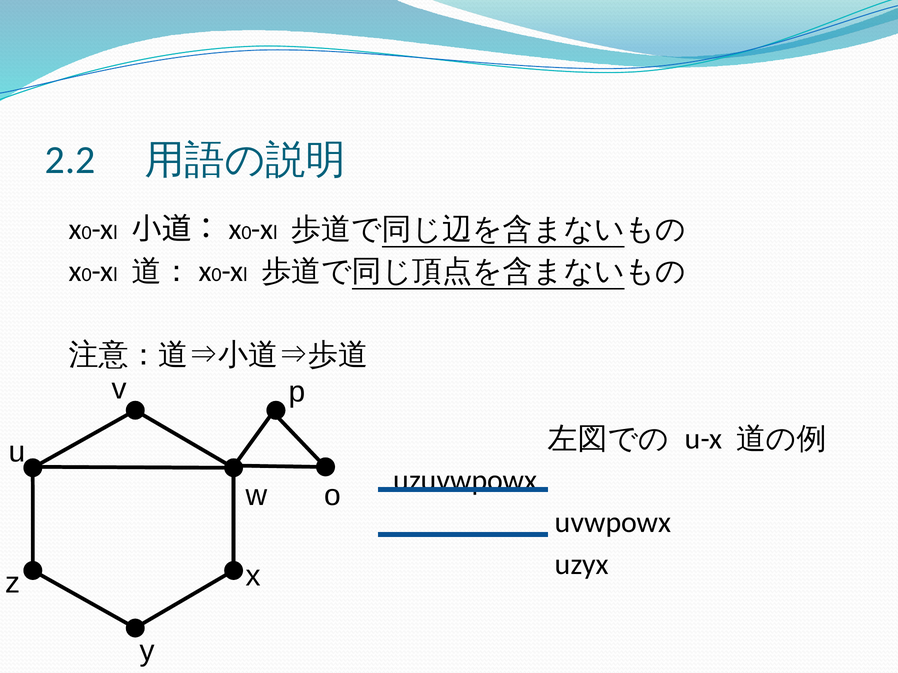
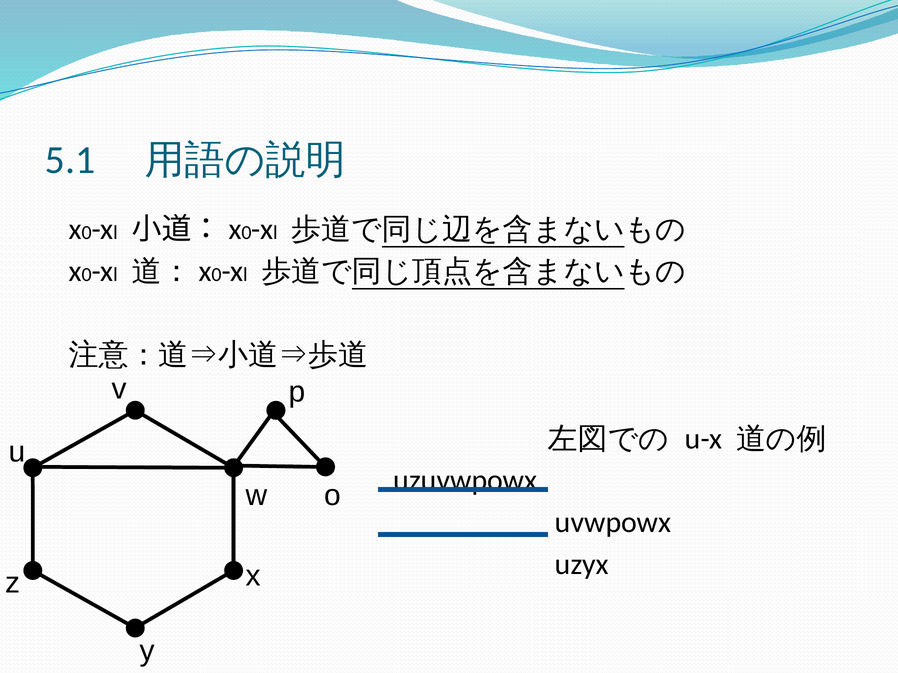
2.2: 2.2 -> 5.1 (70, 160)
